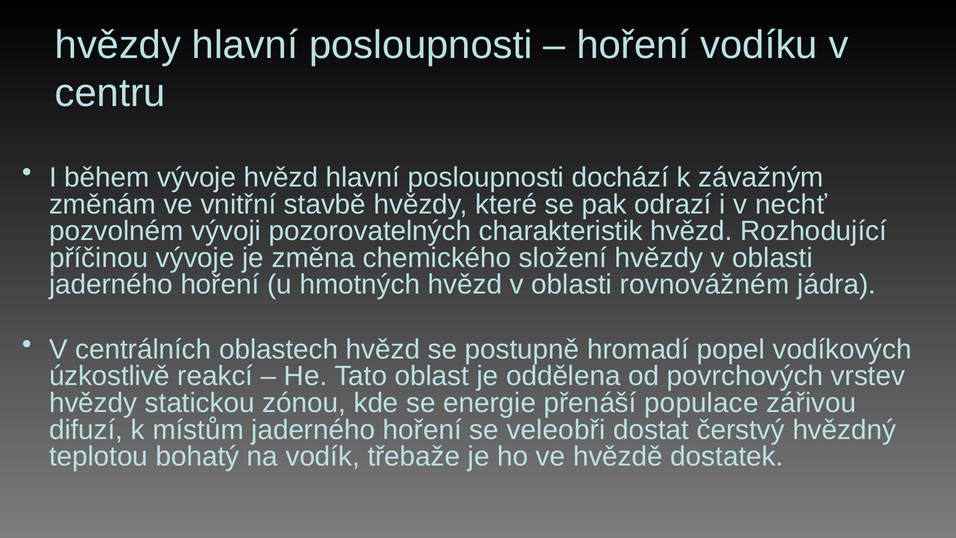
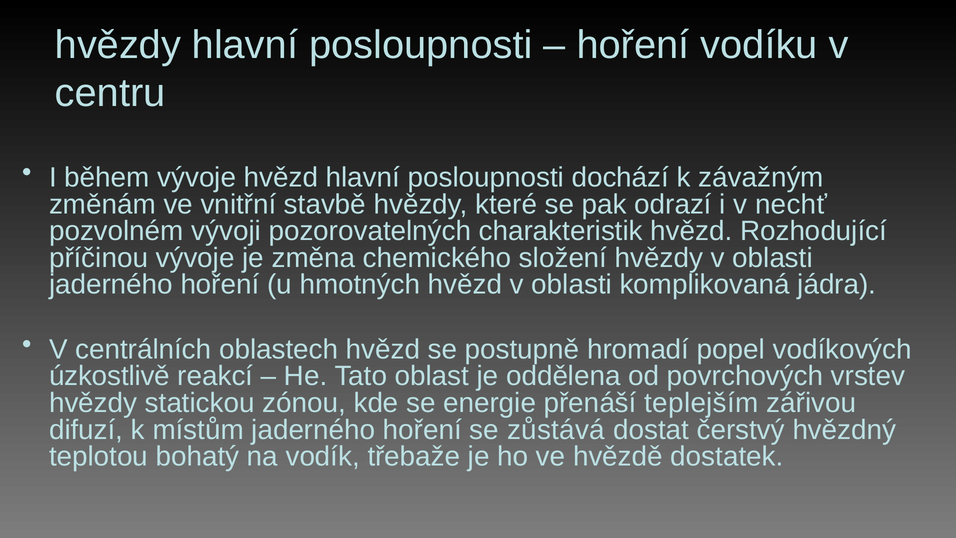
rovnovážném: rovnovážném -> komplikovaná (705, 285)
populace: populace -> teplejším (701, 403)
veleobři: veleobři -> zůstává (556, 430)
